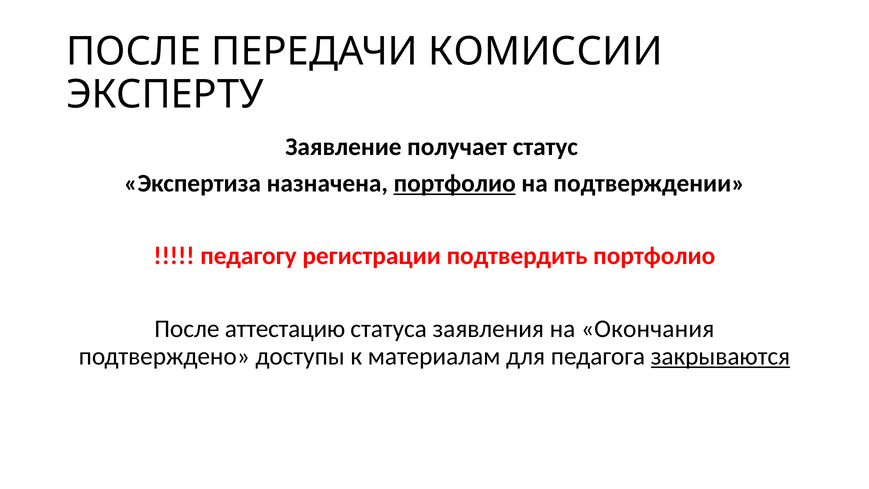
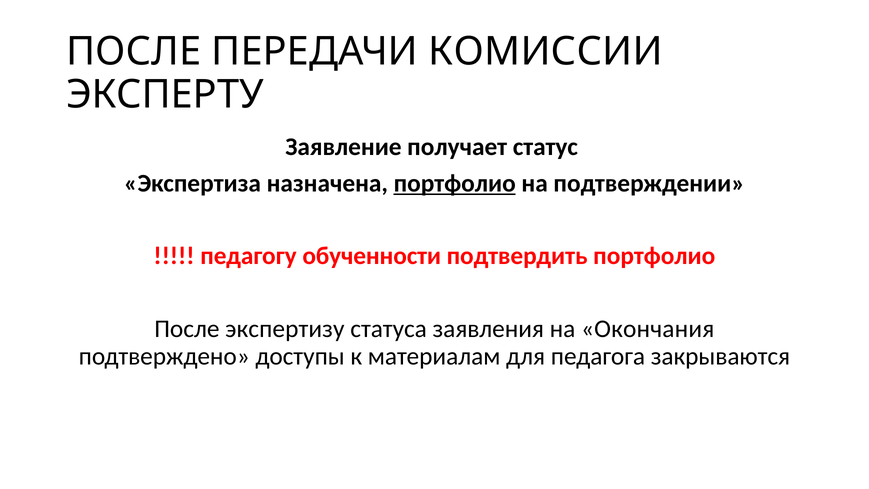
регистрации: регистрации -> обученности (372, 256)
аттестацию: аттестацию -> экспертизу (285, 329)
закрываются underline: present -> none (720, 356)
